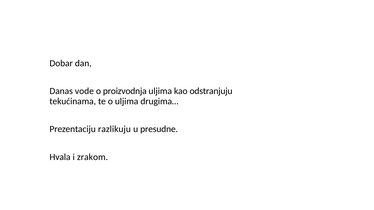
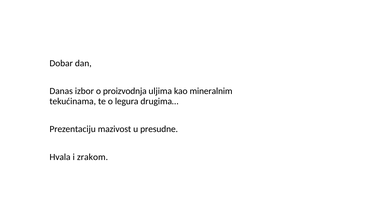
vode: vode -> izbor (84, 91)
odstranjuju: odstranjuju -> mineralnim (211, 91)
o uljima: uljima -> legura (127, 101)
razlikuju: razlikuju -> mazivost (114, 129)
